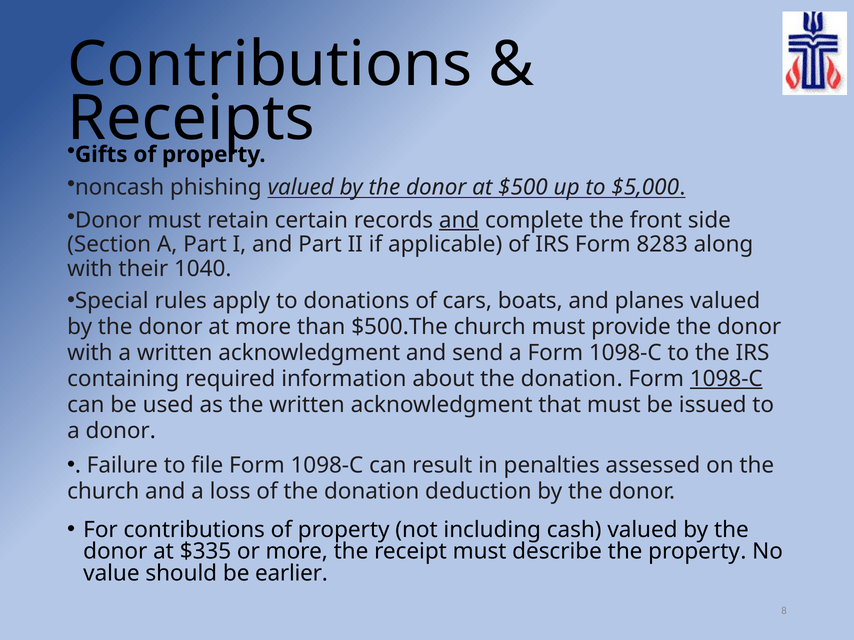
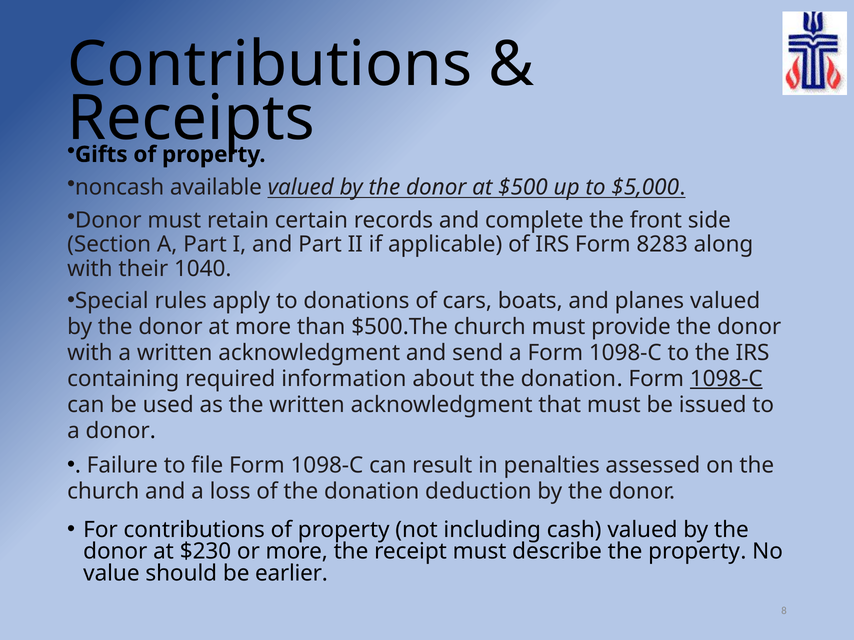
phishing: phishing -> available (216, 187)
and underline: present -> none (459, 220)
$335: $335 -> $230 (206, 552)
